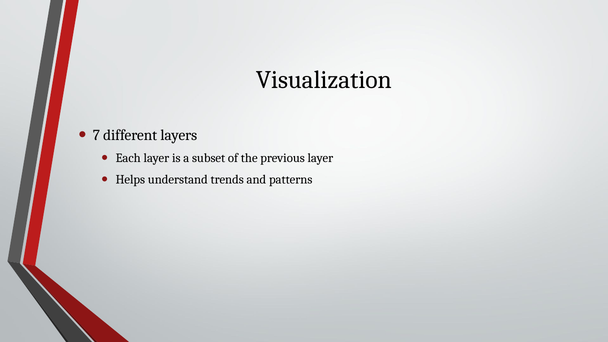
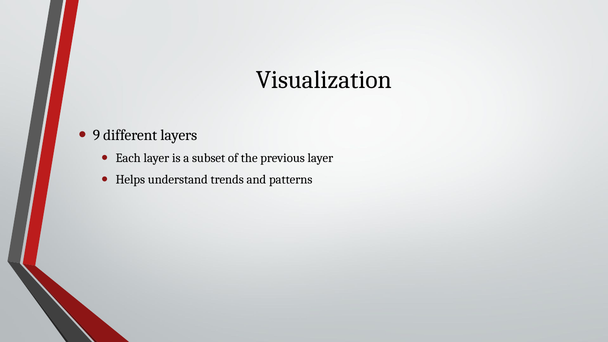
7: 7 -> 9 (96, 135)
